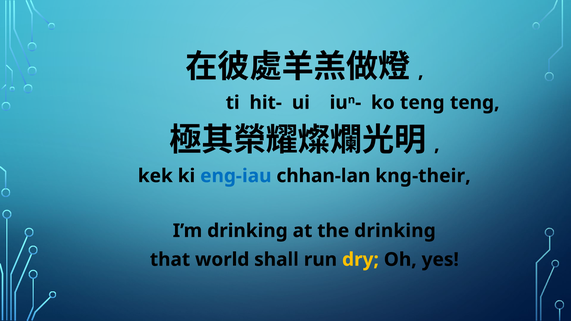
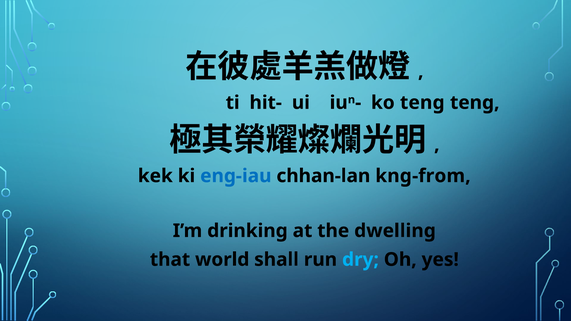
kng-their: kng-their -> kng-from (423, 176)
the drinking: drinking -> dwelling (395, 231)
dry colour: yellow -> light blue (360, 260)
